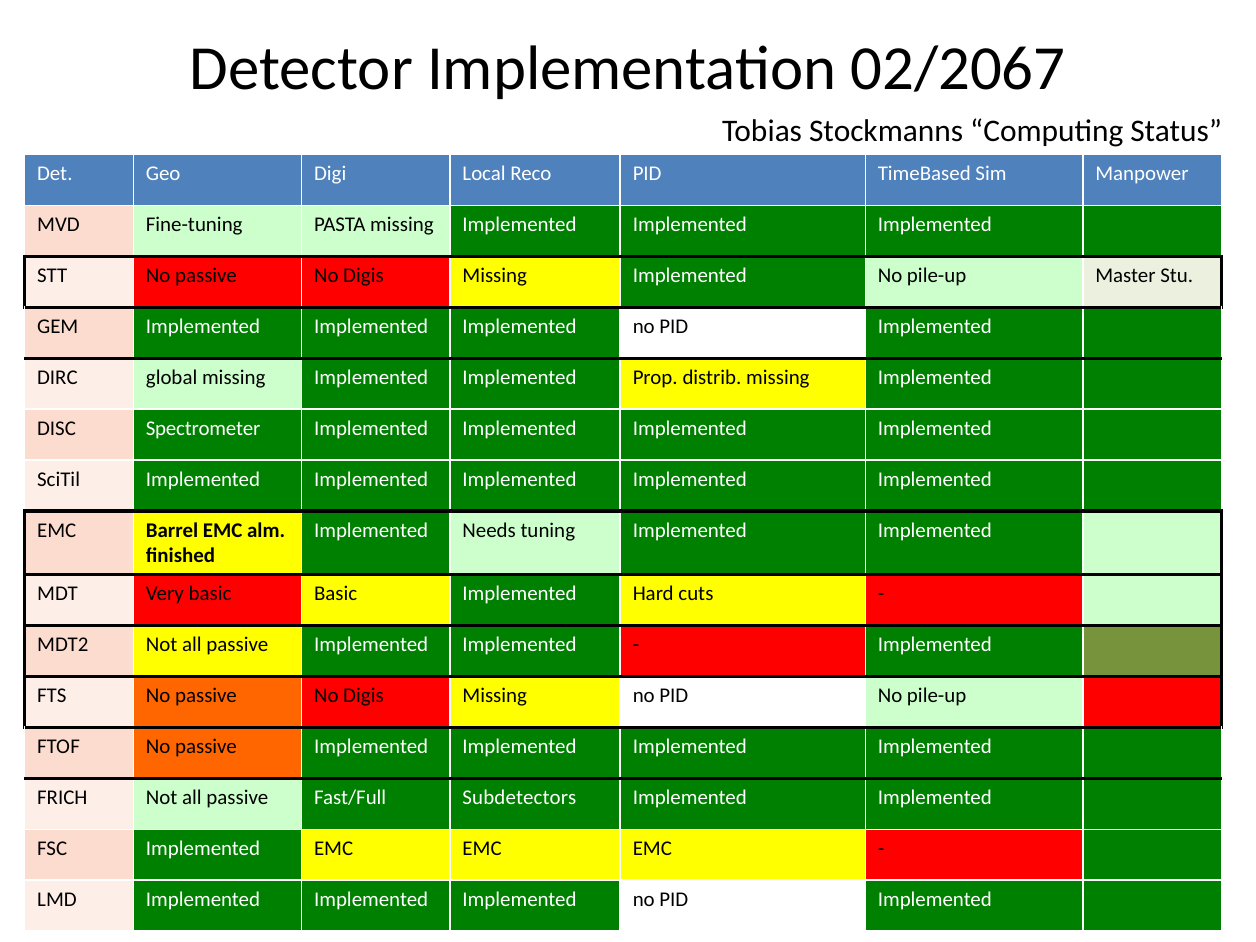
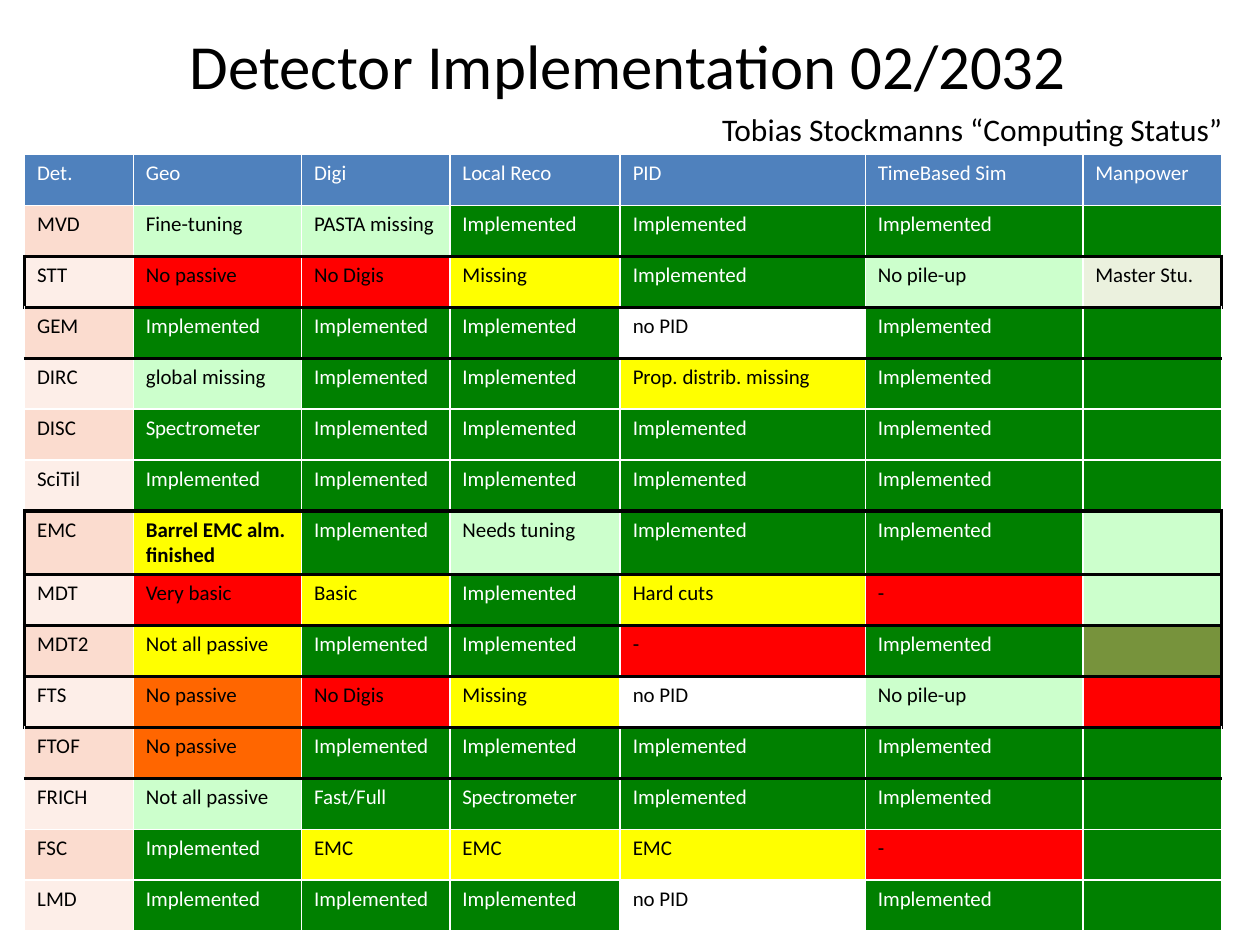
02/2067: 02/2067 -> 02/2032 (958, 69)
Fast/Full Subdetectors: Subdetectors -> Spectrometer (520, 798)
